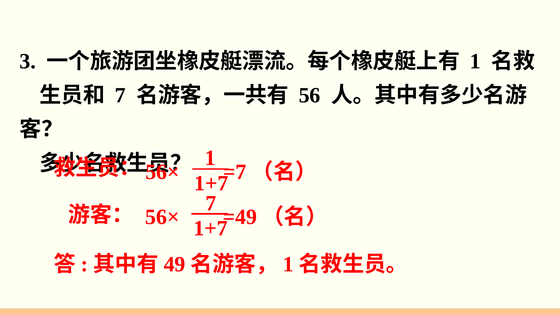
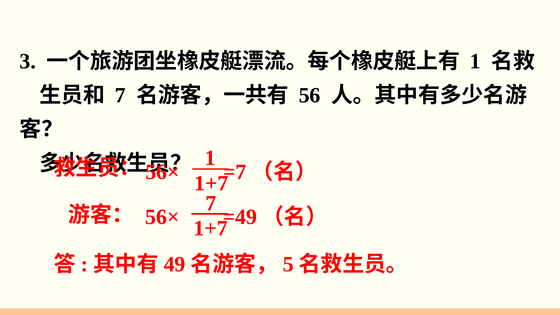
1: 1 -> 5 (288, 264)
